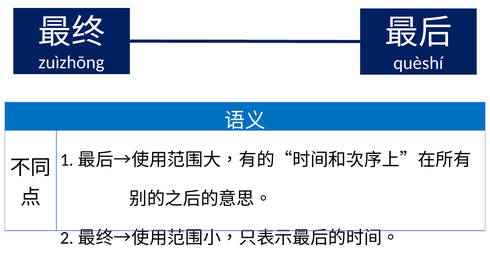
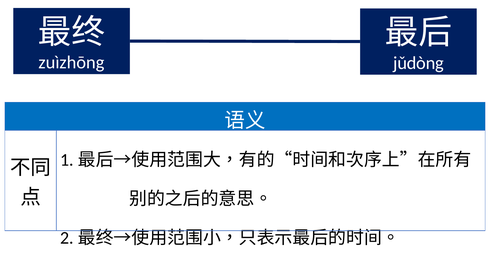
quèshí: quèshí -> jǔdòng (419, 63)
